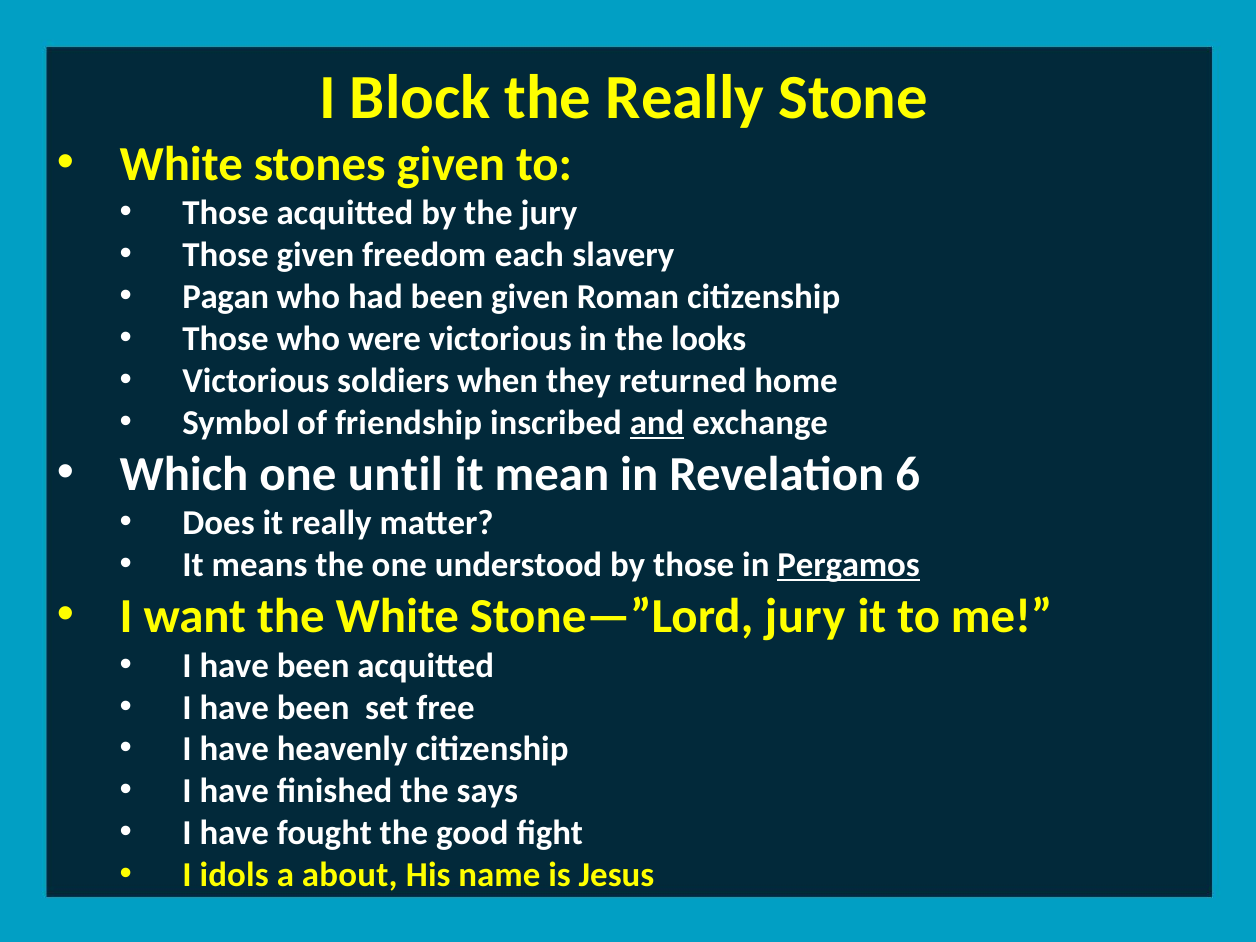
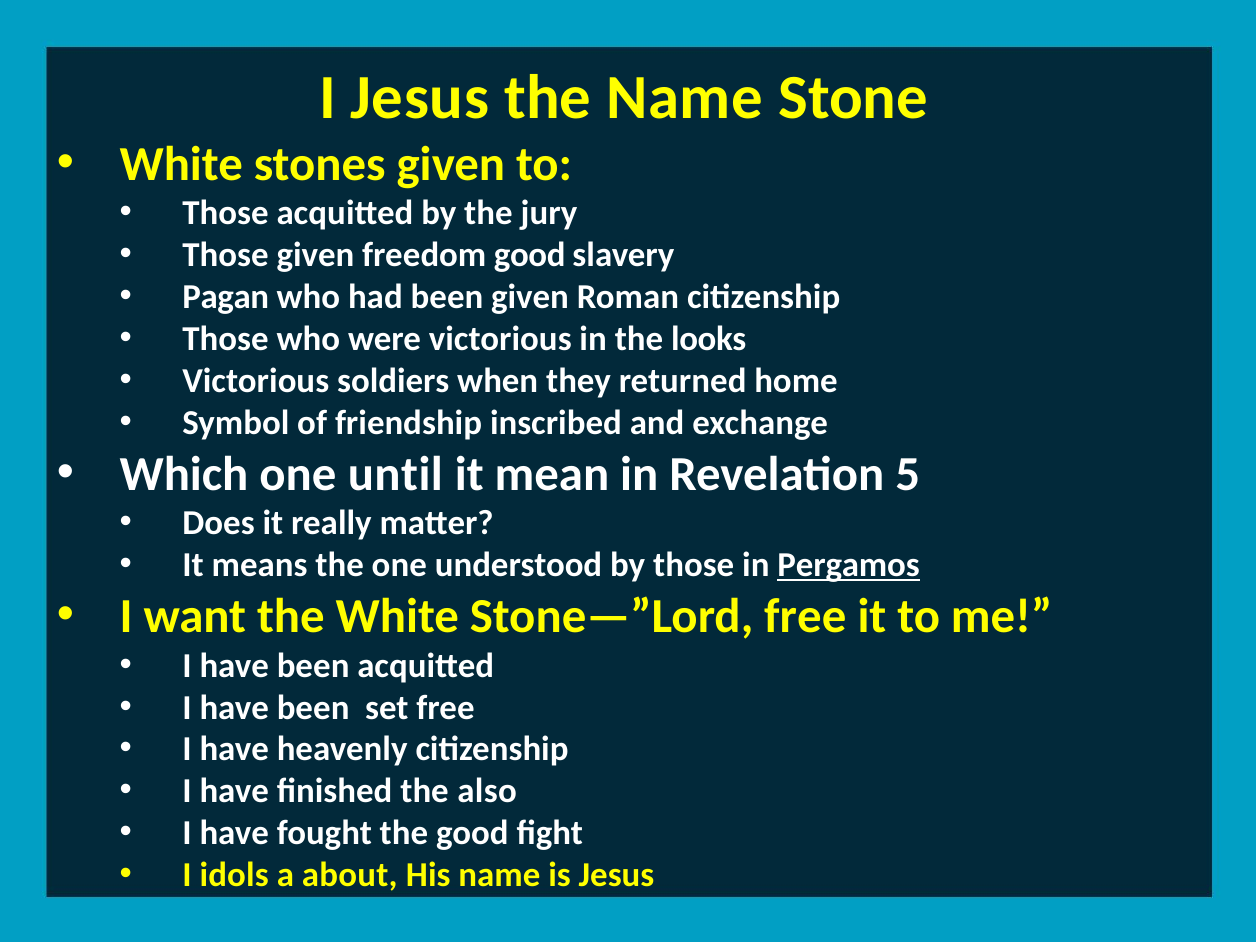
I Block: Block -> Jesus (420, 98)
the Really: Really -> Name (685, 98)
freedom each: each -> good (530, 255)
and underline: present -> none (657, 423)
6: 6 -> 5 (908, 474)
Stone—”Lord jury: jury -> free (805, 616)
says: says -> also (487, 791)
